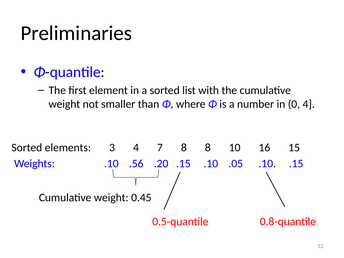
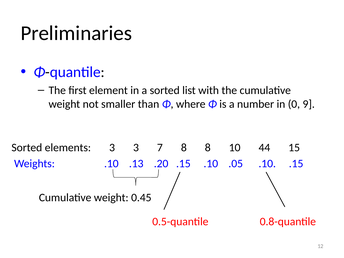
0 4: 4 -> 9 (309, 104)
3 4: 4 -> 3 (136, 148)
16: 16 -> 44 (264, 148)
.56: .56 -> .13 (136, 164)
